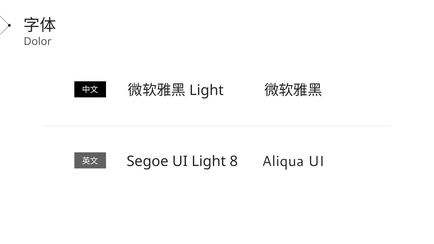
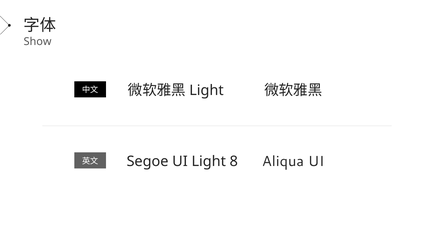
Dolor: Dolor -> Show (38, 42)
